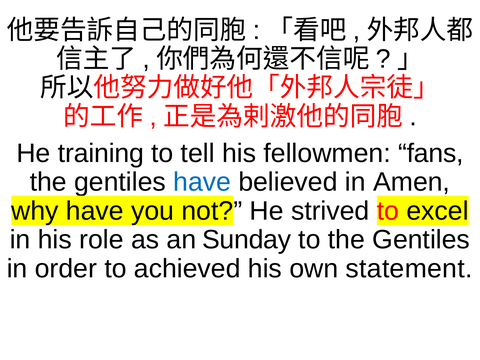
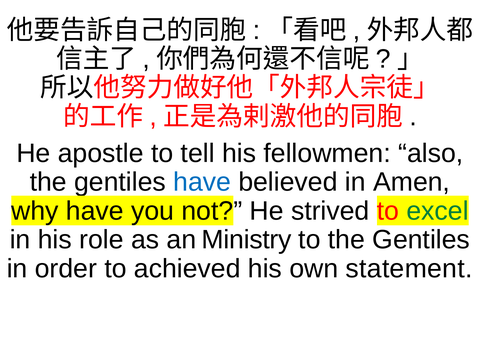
training: training -> apostle (101, 153)
fans: fans -> also (431, 153)
excel colour: black -> green (438, 211)
Sunday: Sunday -> Ministry (247, 240)
